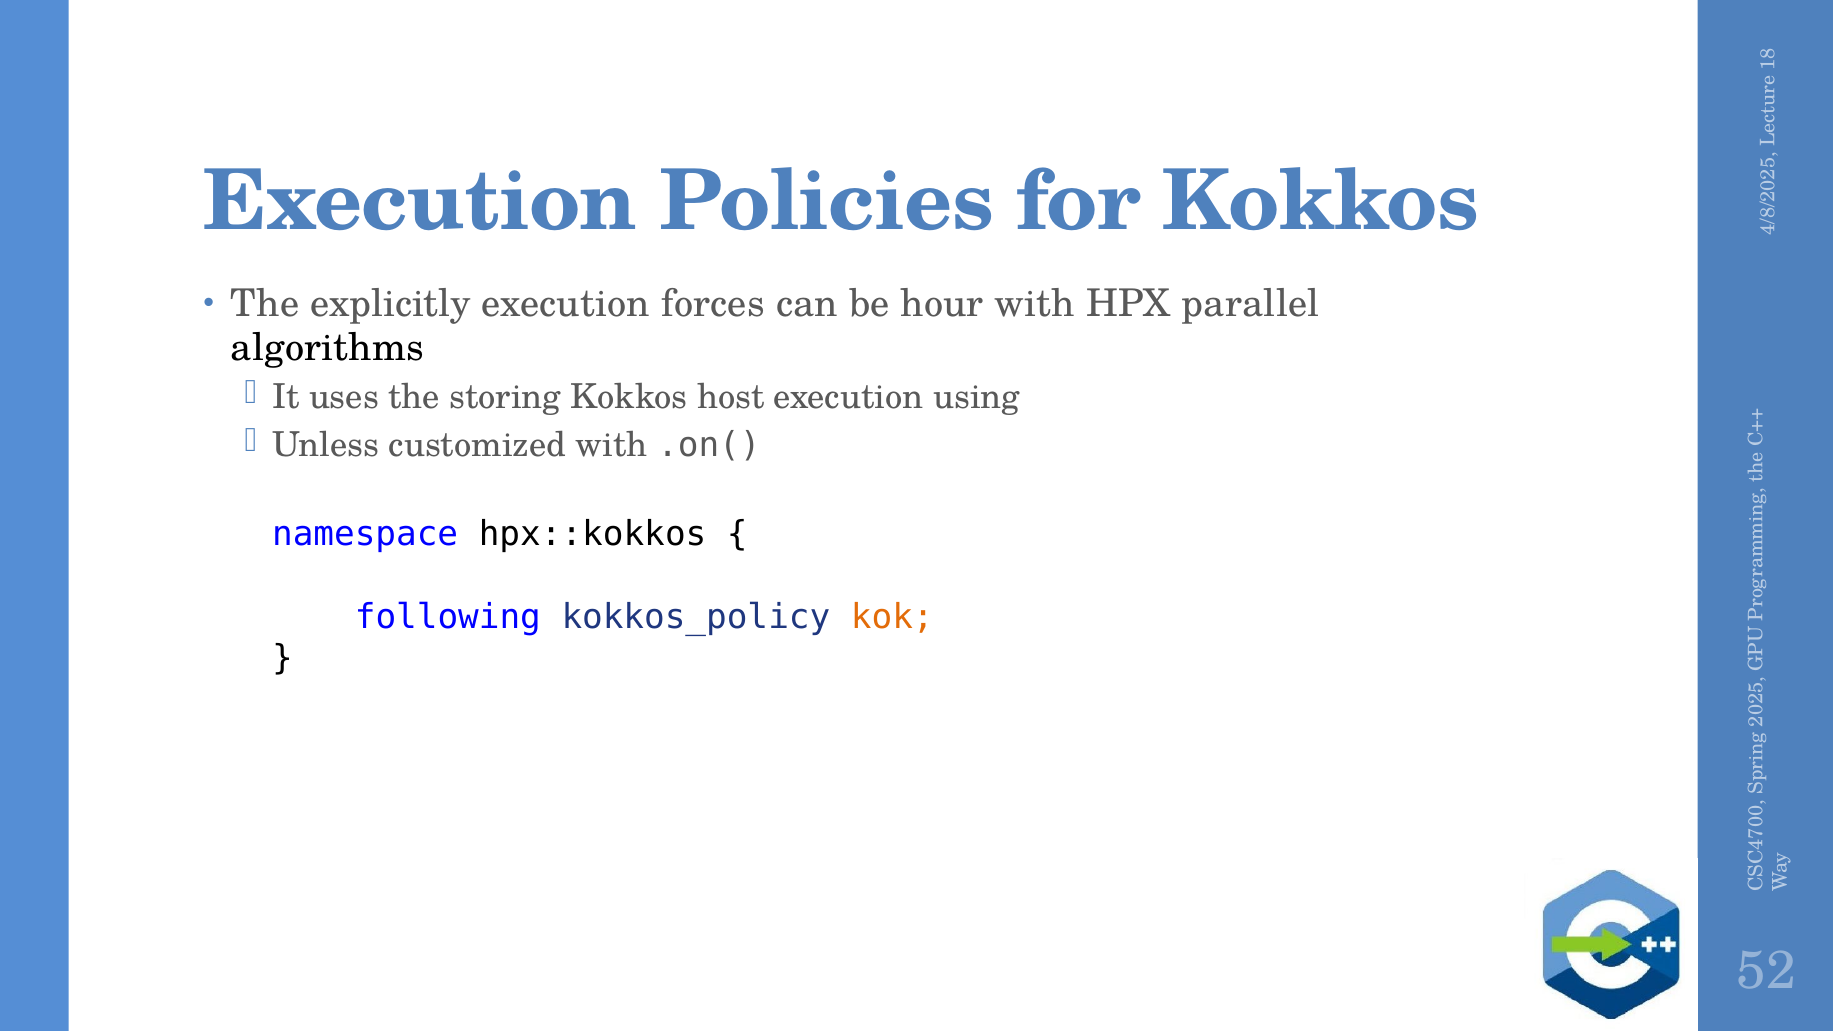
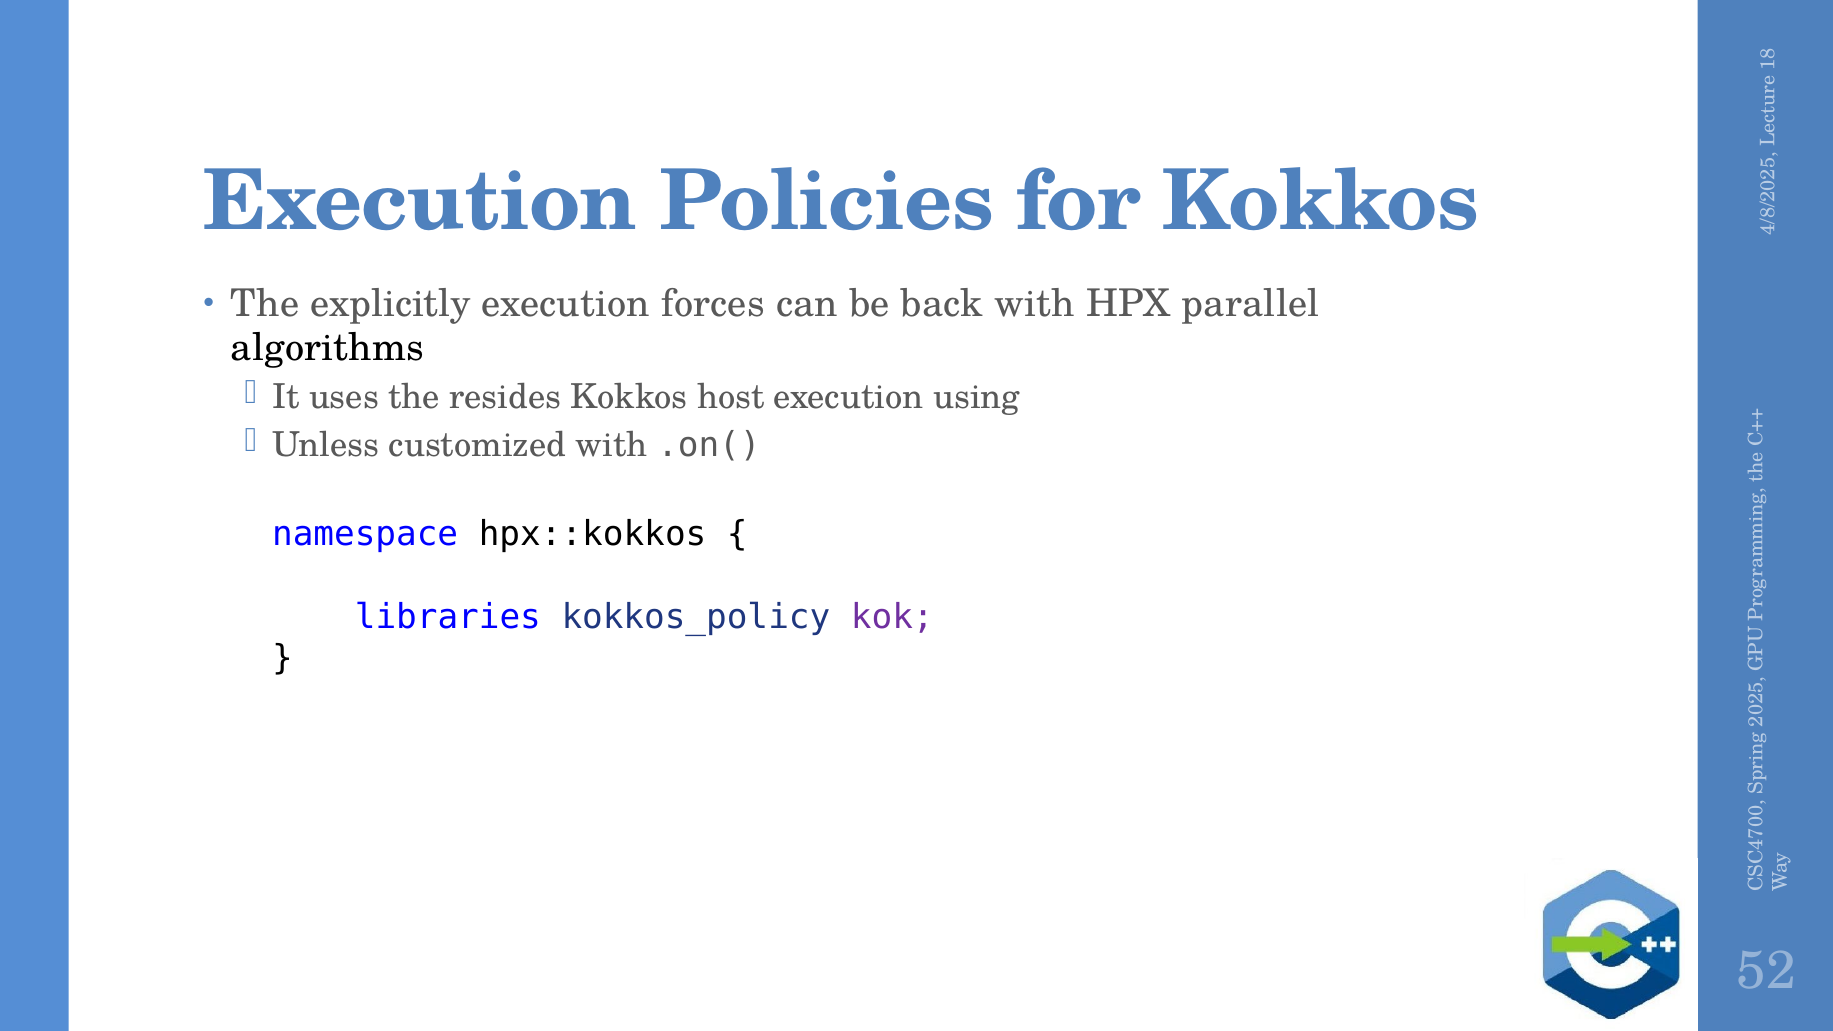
hour: hour -> back (942, 304)
storing: storing -> resides (505, 397)
following: following -> libraries (448, 617)
kok colour: orange -> purple (892, 617)
